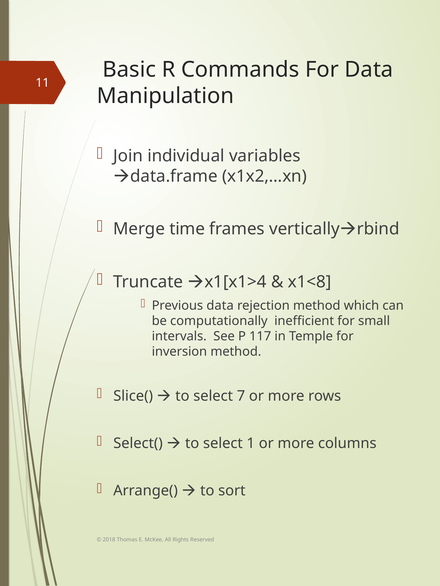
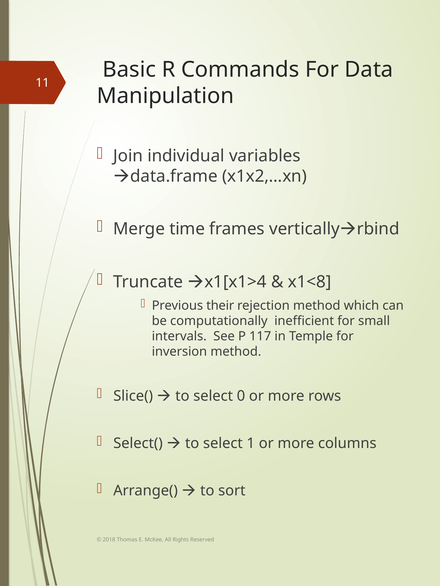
Previous data: data -> their (220, 306)
7: 7 -> 0 (241, 396)
